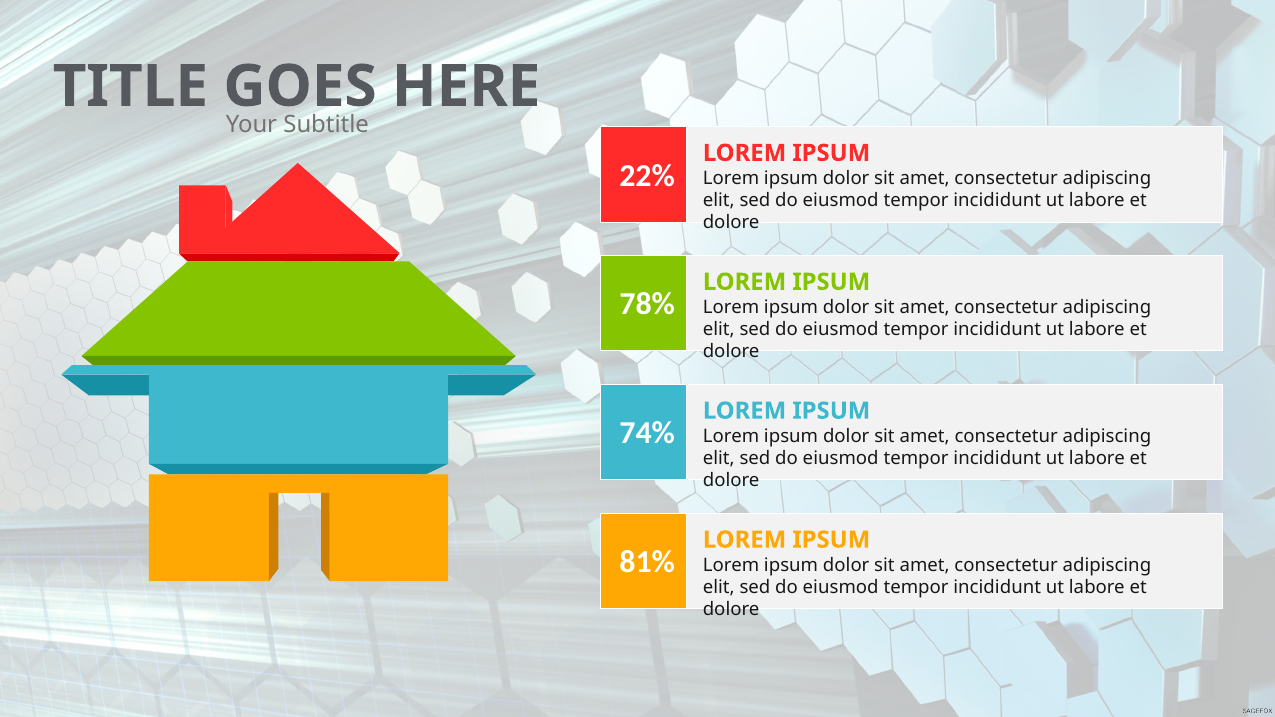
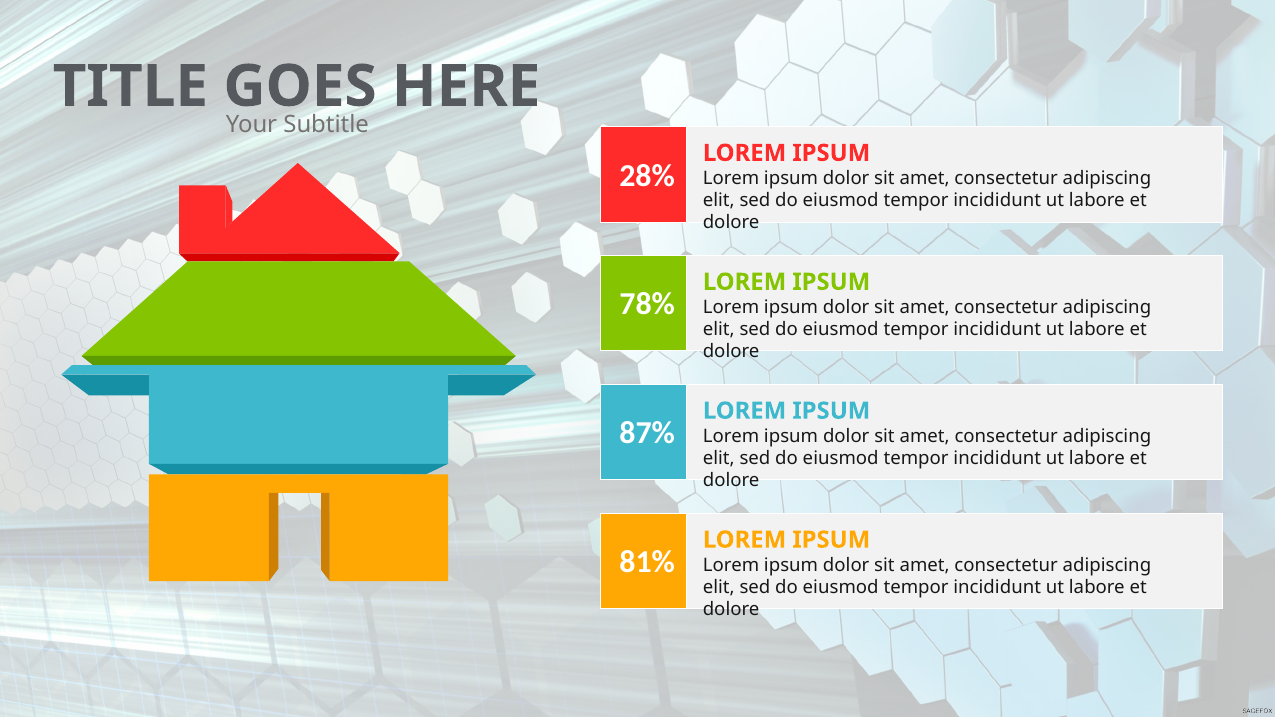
22%: 22% -> 28% (647, 176)
74%: 74% -> 87% (647, 433)
